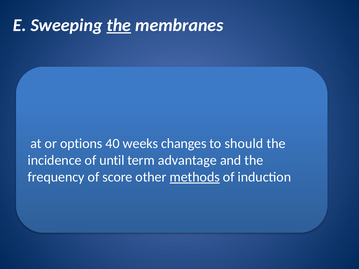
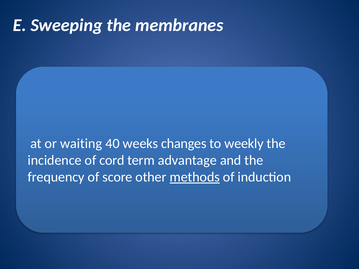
the underline: present -> none (119, 25)
options: options -> waiting (81, 144)
should: should -> weekly (244, 144)
until: until -> cord (112, 160)
